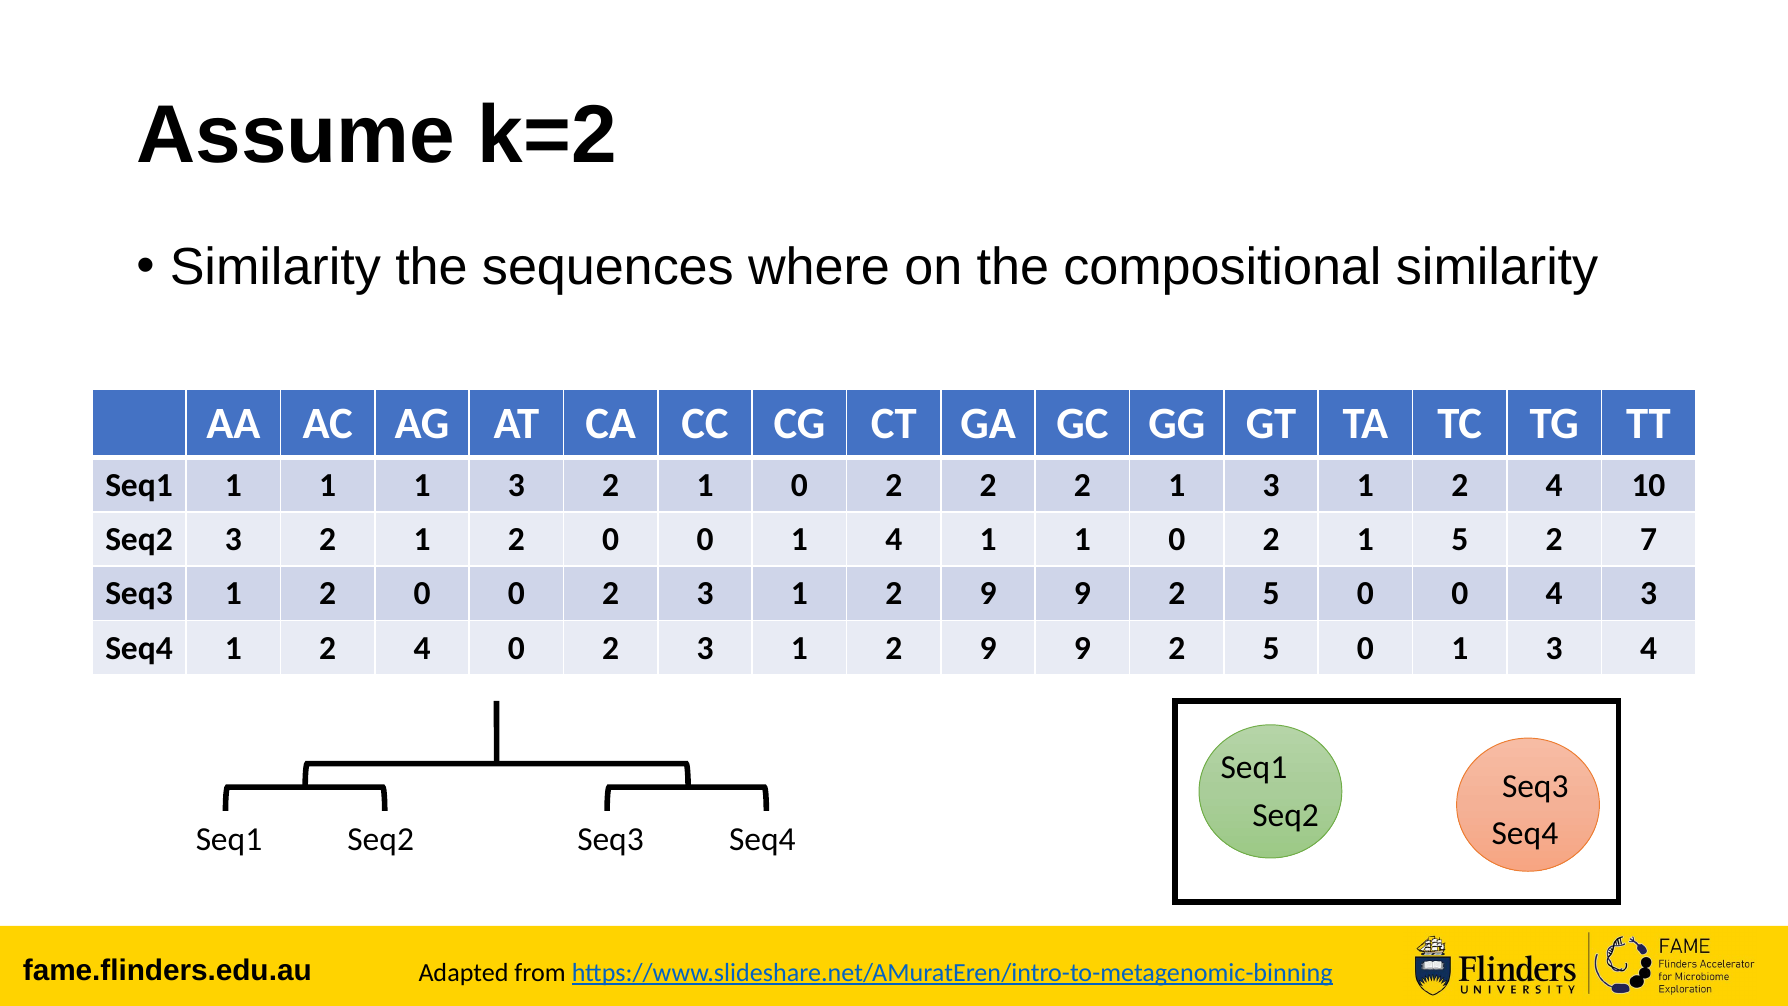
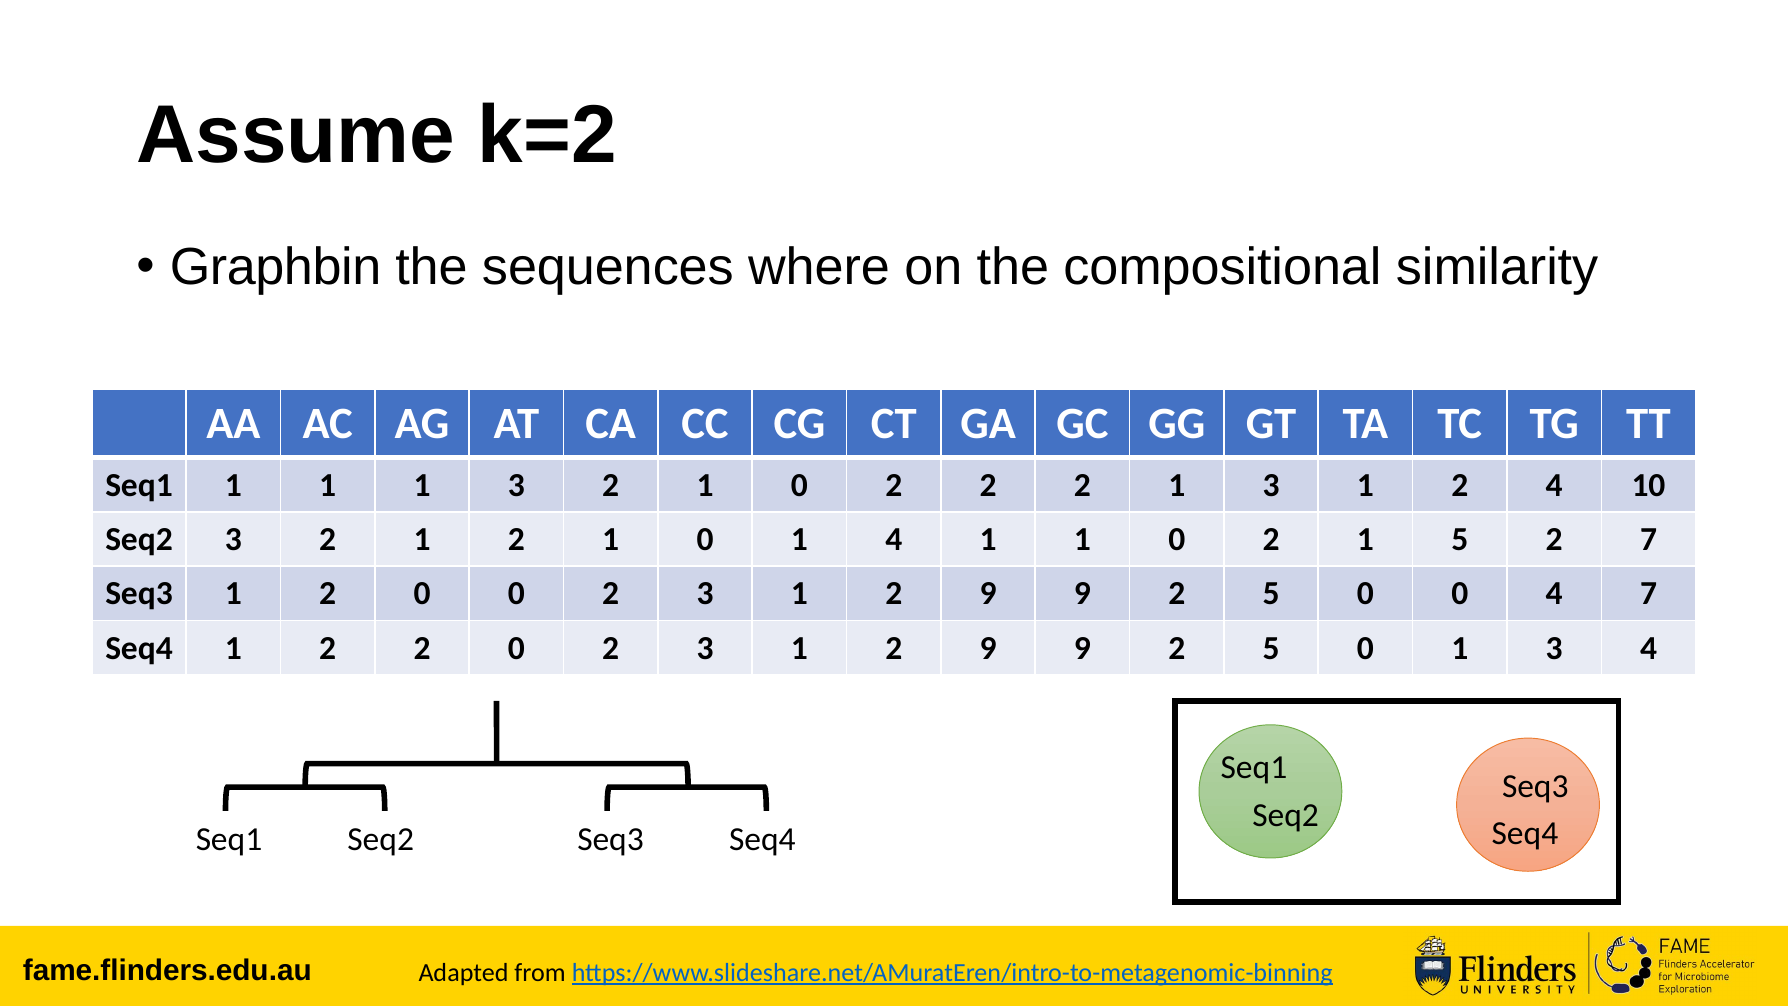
Similarity: Similarity -> Graphbin (276, 267)
2 1 2 0: 0 -> 1 (611, 539)
4 3: 3 -> 7 (1648, 594)
Seq4 1 2 4: 4 -> 2 (422, 648)
